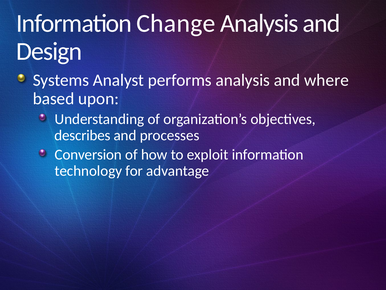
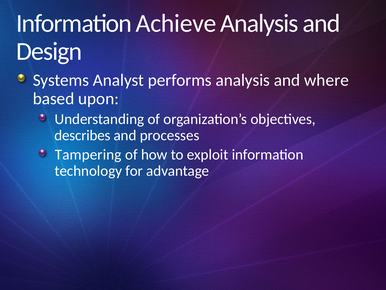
Change: Change -> Achieve (176, 23)
Conversion: Conversion -> Tampering (88, 154)
